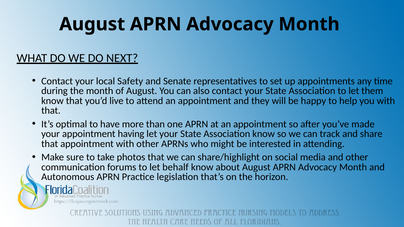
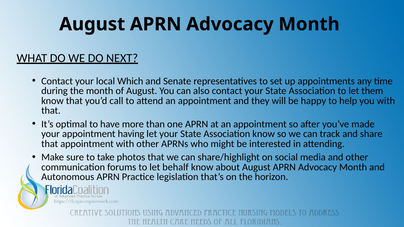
Safety: Safety -> Which (130, 81)
live: live -> call (116, 101)
